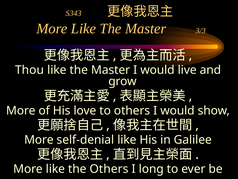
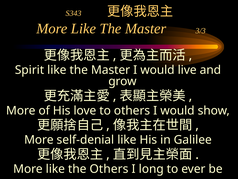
Thou: Thou -> Spirit (30, 70)
